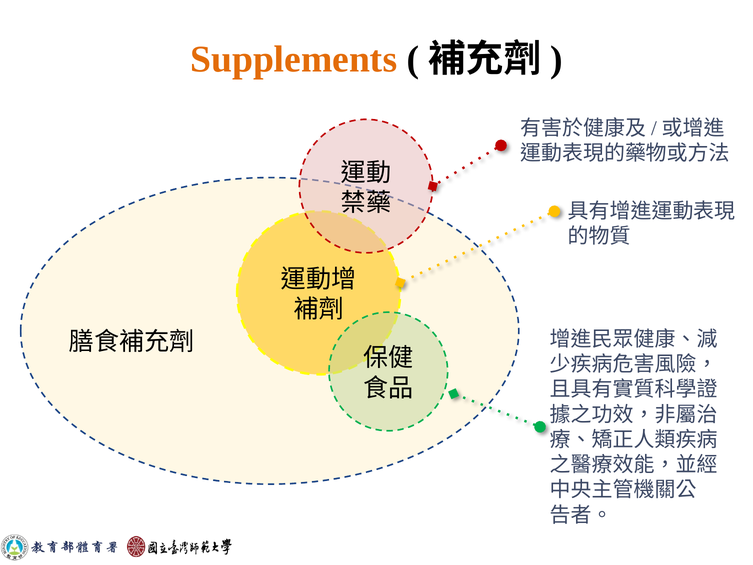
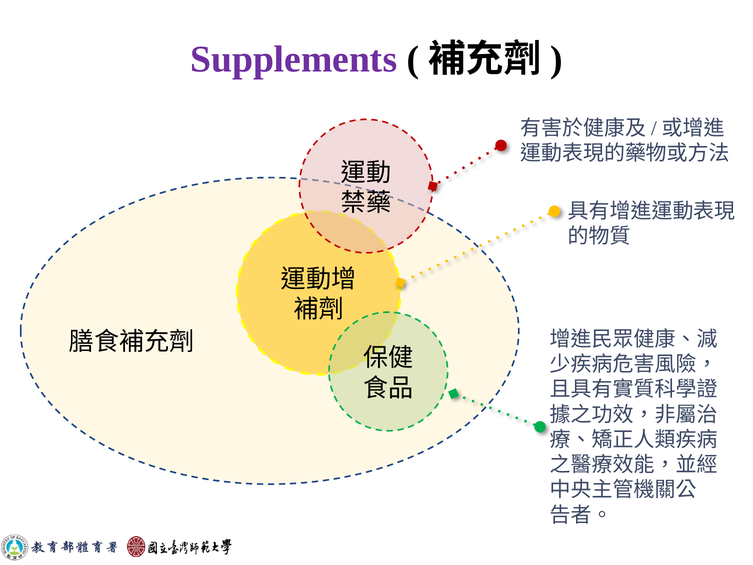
Supplements colour: orange -> purple (294, 59)
